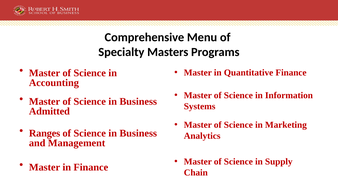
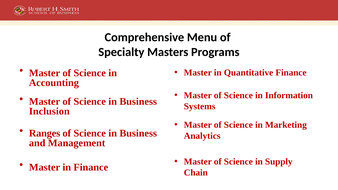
Admitted: Admitted -> Inclusion (49, 111)
